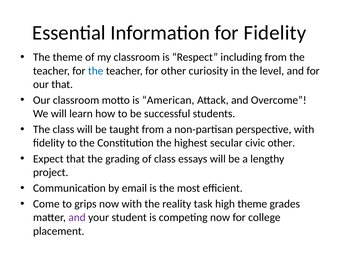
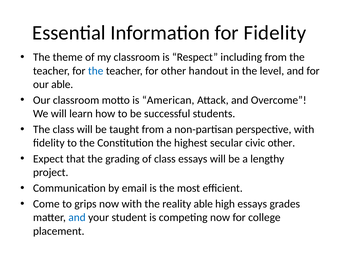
curiosity: curiosity -> handout (208, 71)
our that: that -> able (62, 84)
reality task: task -> able (203, 204)
high theme: theme -> essays (252, 204)
and colour: purple -> blue (77, 218)
